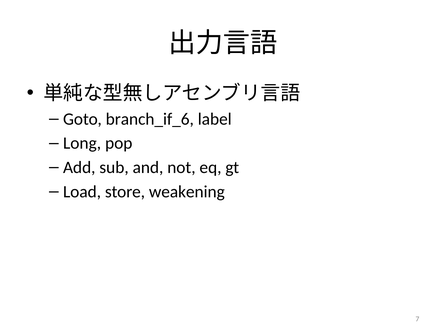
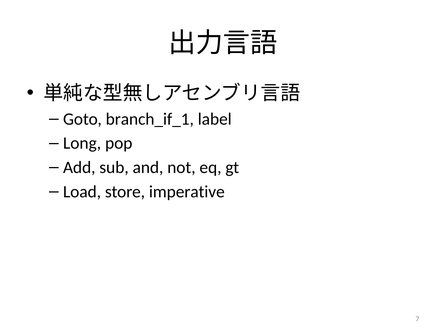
branch_if_6: branch_if_6 -> branch_if_1 (150, 119)
weakening: weakening -> imperative (187, 192)
